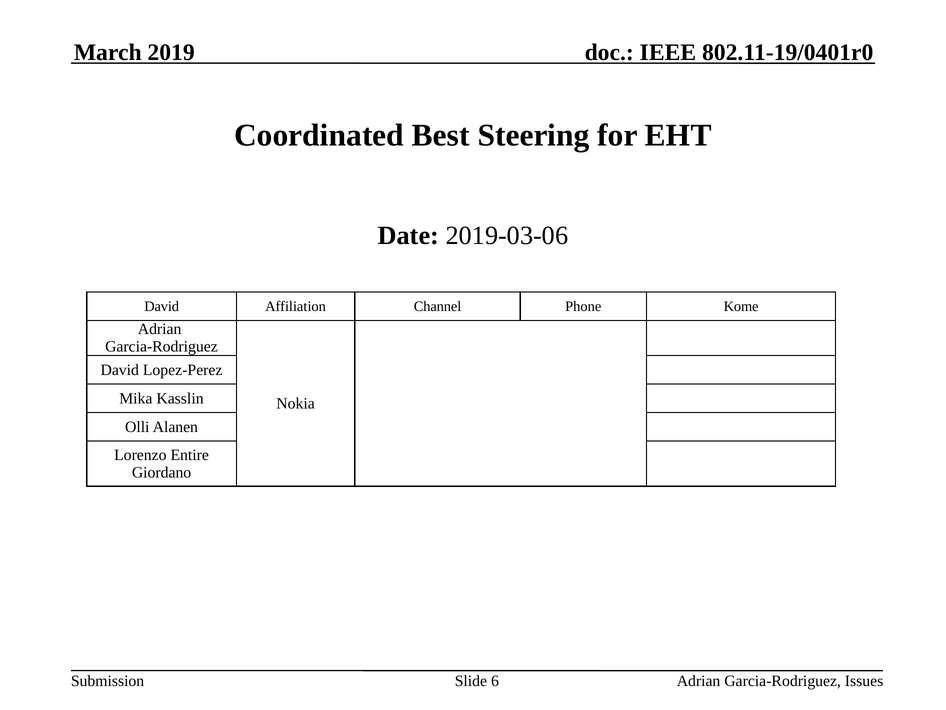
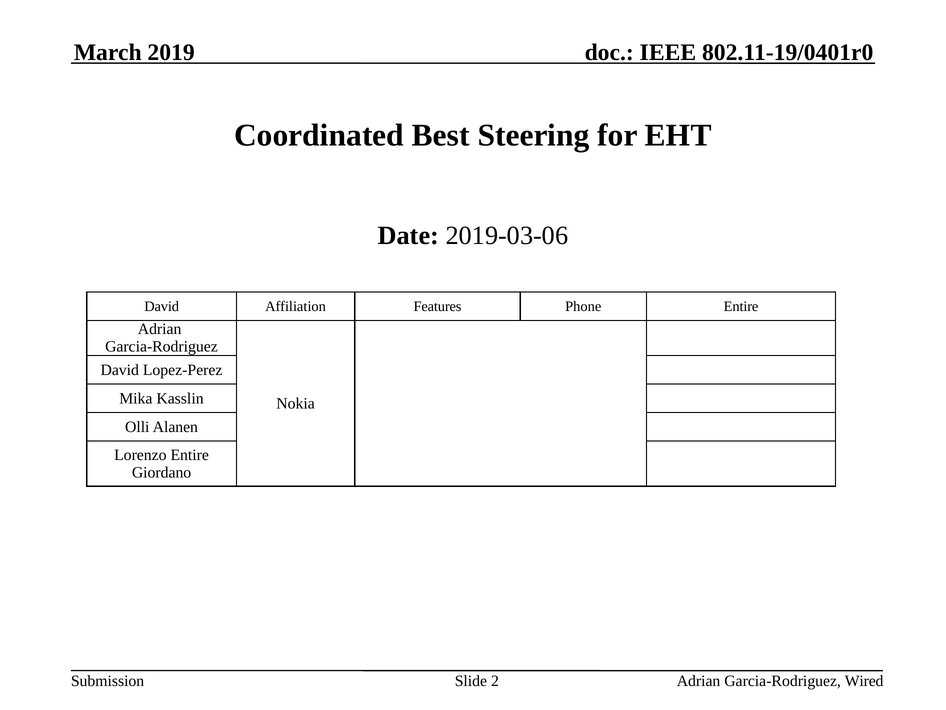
Channel: Channel -> Features (438, 306)
Phone Kome: Kome -> Entire (741, 306)
6: 6 -> 2 (495, 680)
Issues: Issues -> Wired (864, 680)
